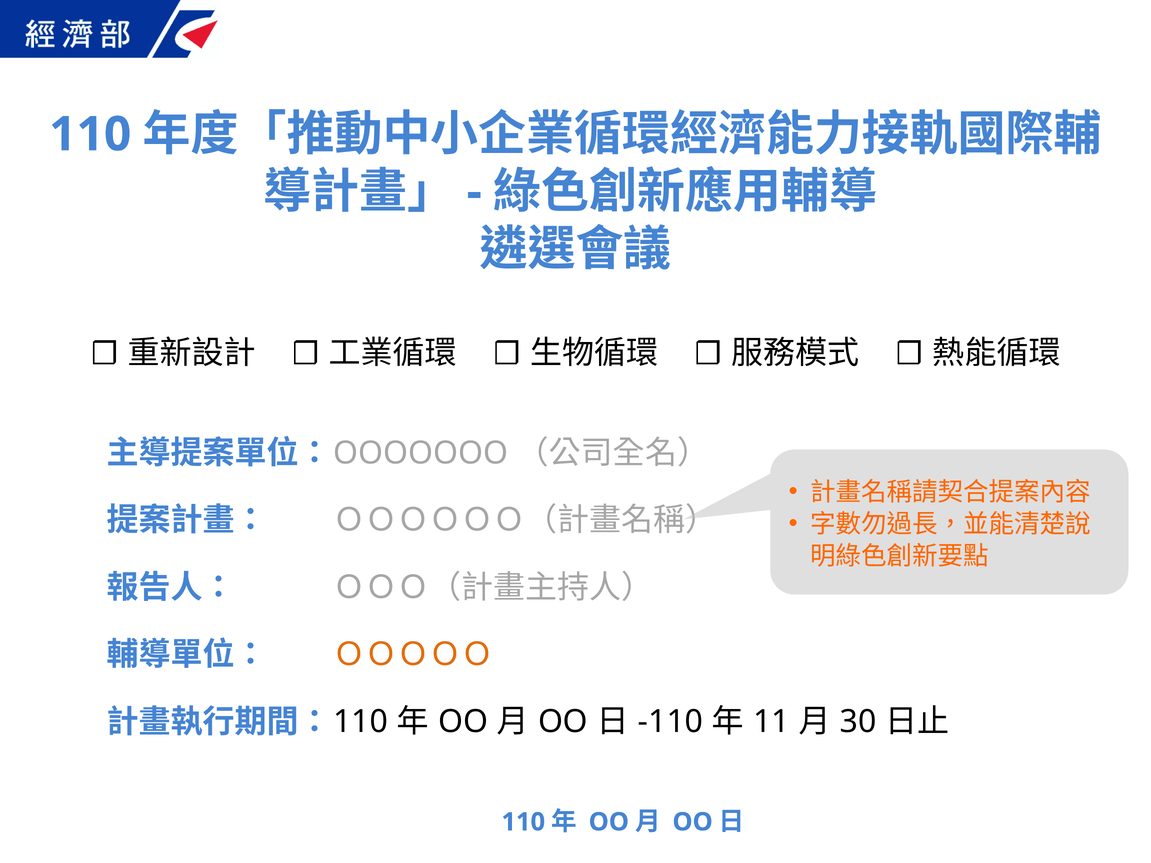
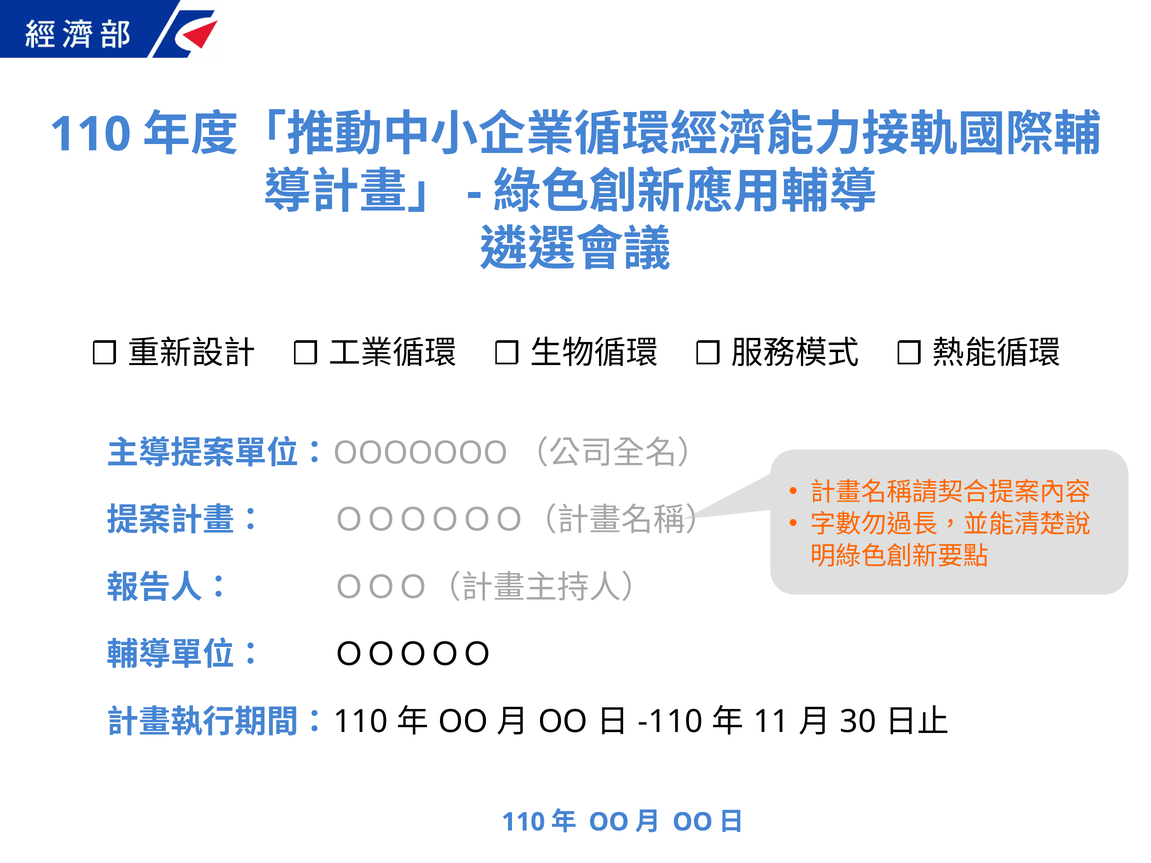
ＯＯＯＯＯ colour: orange -> black (413, 655)
